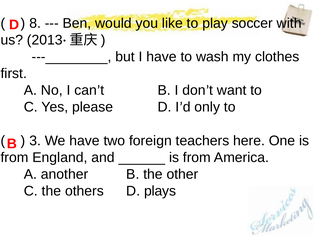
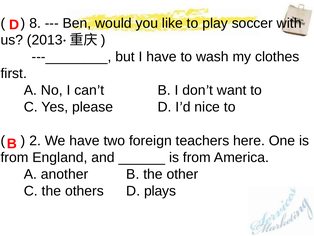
only: only -> nice (207, 107)
3: 3 -> 2 (35, 140)
